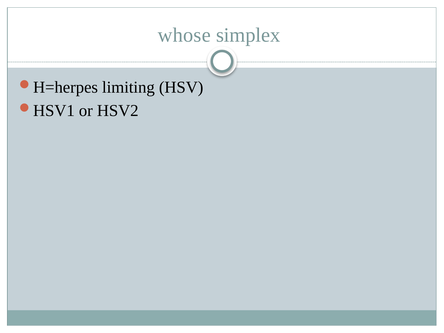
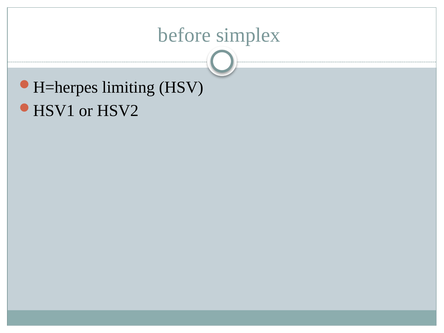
whose: whose -> before (184, 35)
